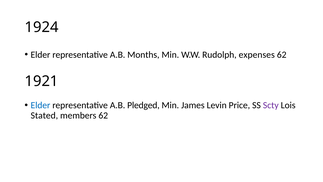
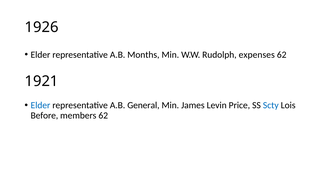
1924: 1924 -> 1926 (42, 27)
Pledged: Pledged -> General (143, 105)
Scty colour: purple -> blue (271, 105)
Stated: Stated -> Before (44, 115)
